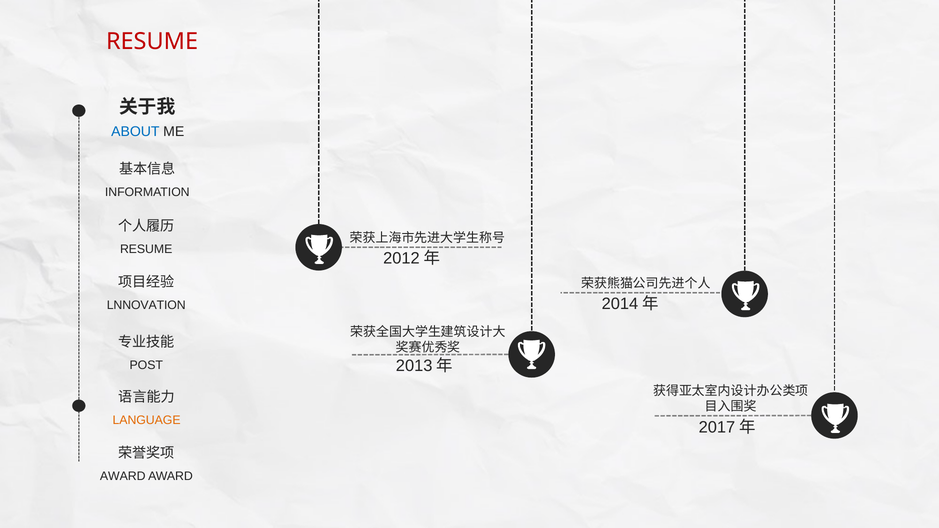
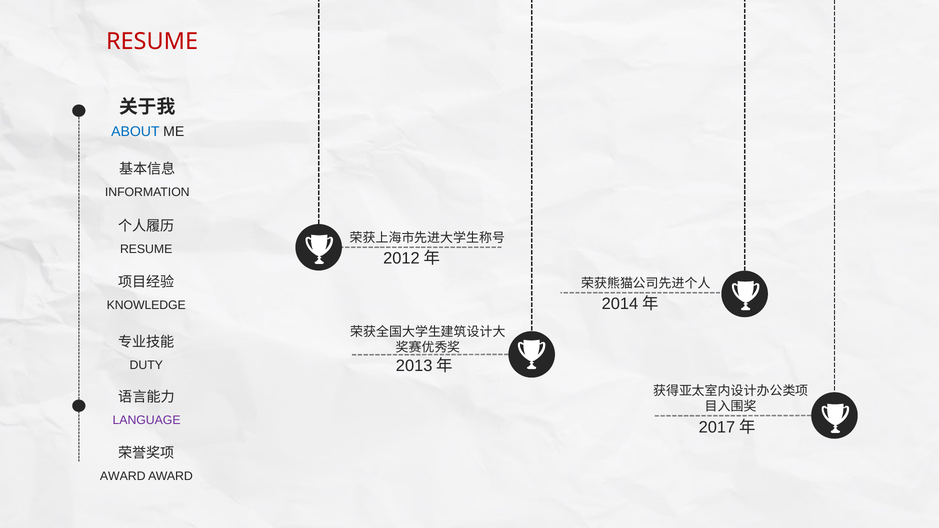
LNNOVATION: LNNOVATION -> KNOWLEDGE (146, 305)
POST: POST -> DUTY (146, 365)
LANGUAGE colour: orange -> purple (147, 421)
